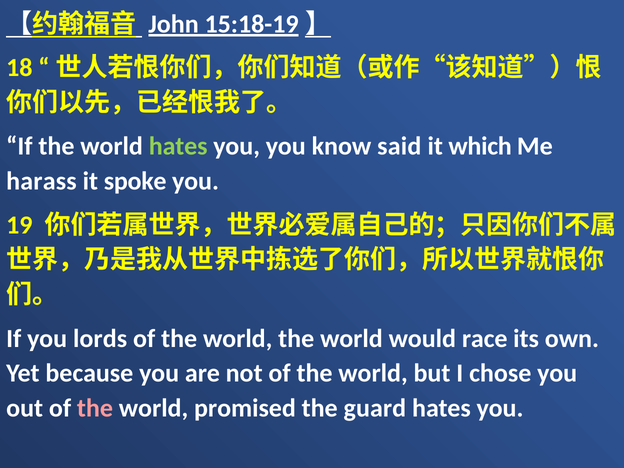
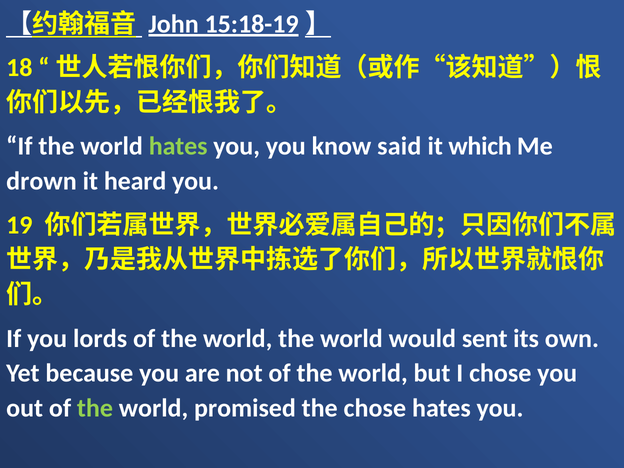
harass: harass -> drown (42, 181)
spoke: spoke -> heard (135, 181)
race: race -> sent (485, 338)
the colour: pink -> light green (95, 408)
the guard: guard -> chose (375, 408)
